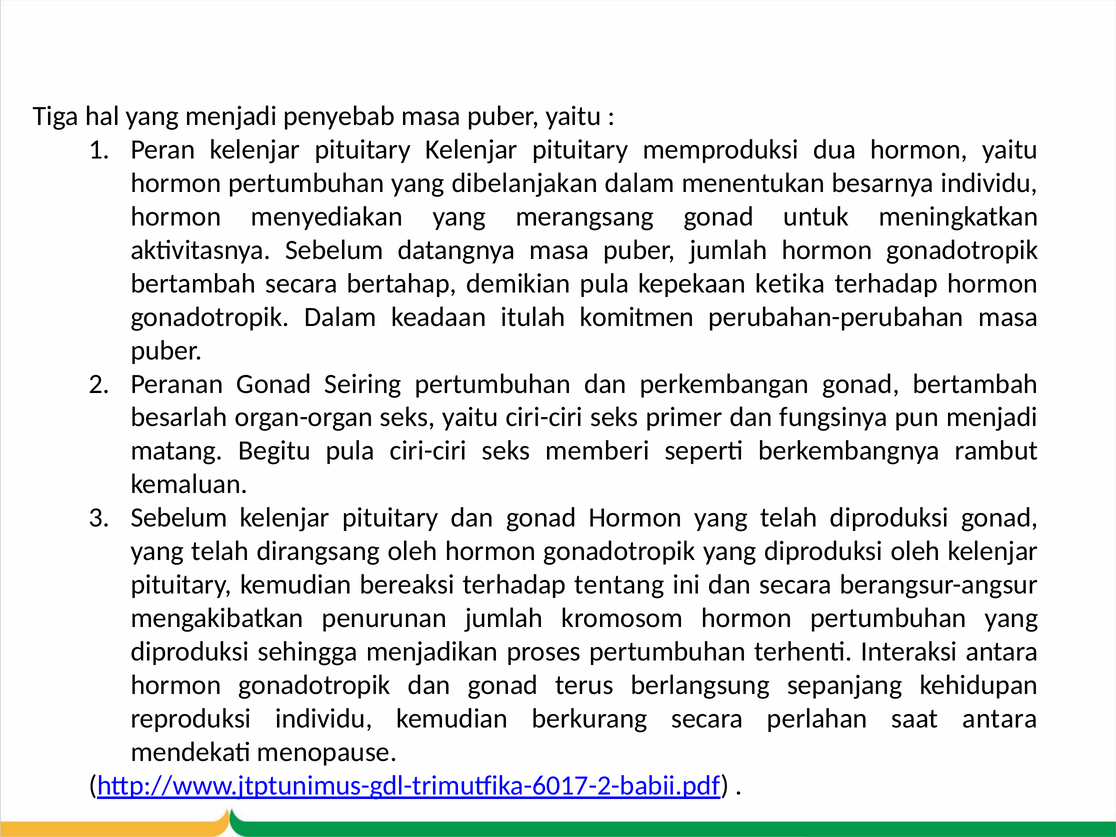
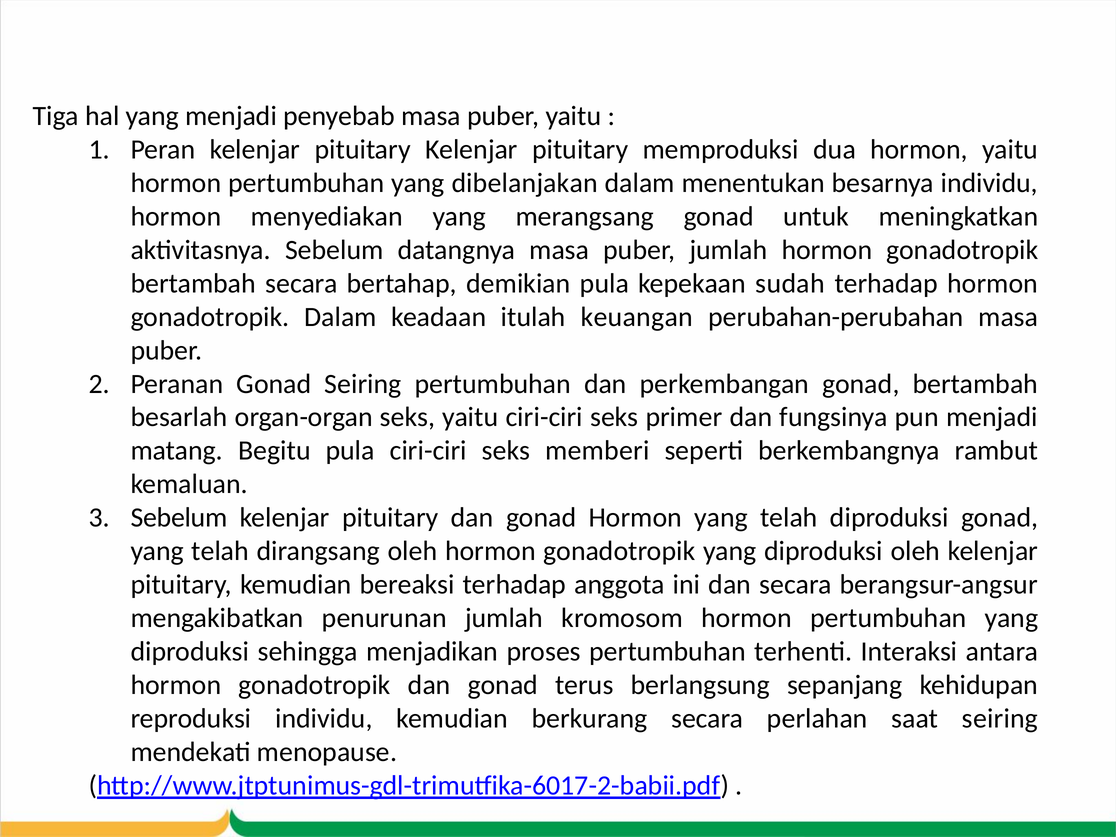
ketika: ketika -> sudah (790, 283)
komitmen: komitmen -> keuangan (637, 317)
tentang: tentang -> anggota (620, 585)
saat antara: antara -> seiring (1000, 719)
